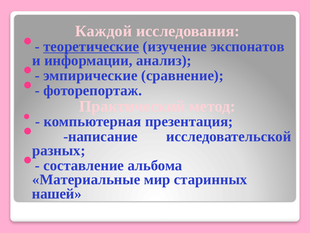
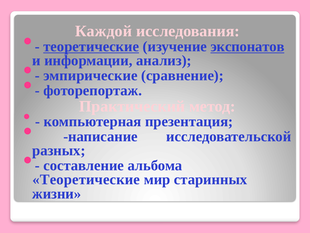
экспонатов underline: none -> present (247, 46)
Материальные: Материальные -> Теоретические (86, 179)
нашей: нашей -> жизни (57, 193)
